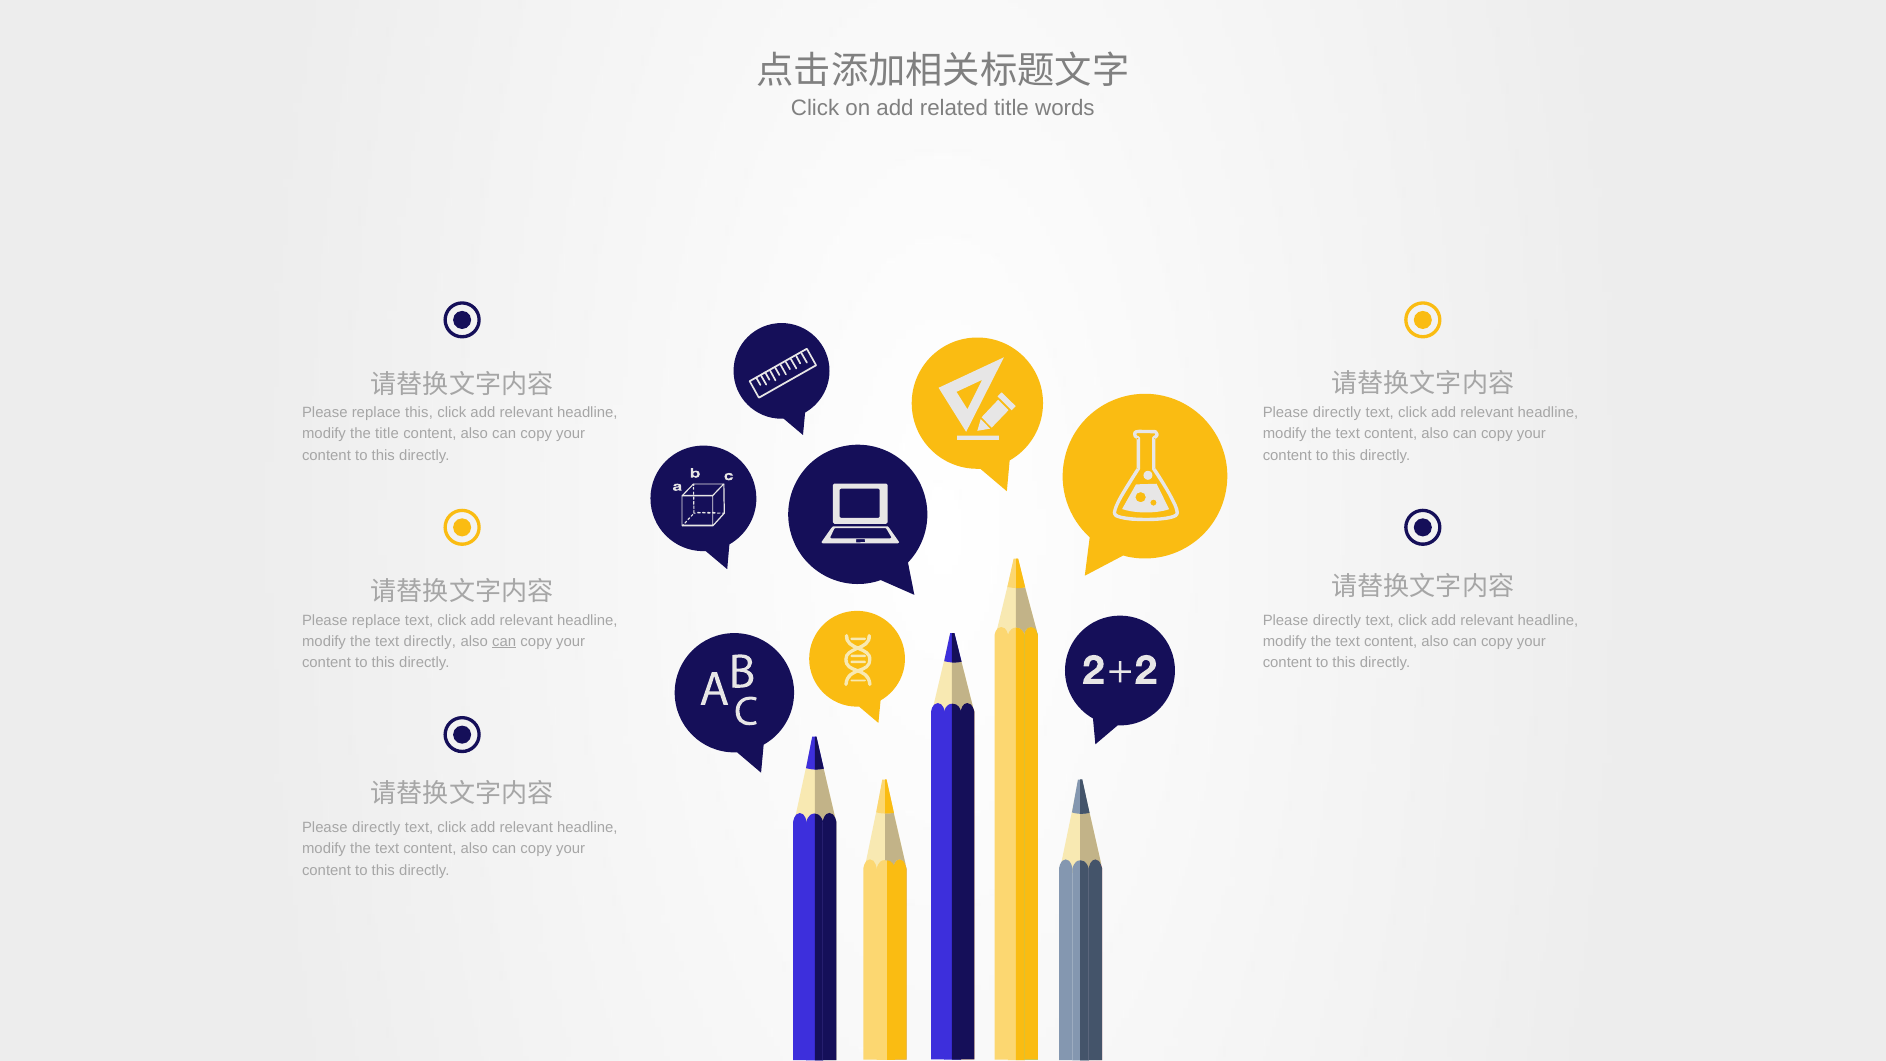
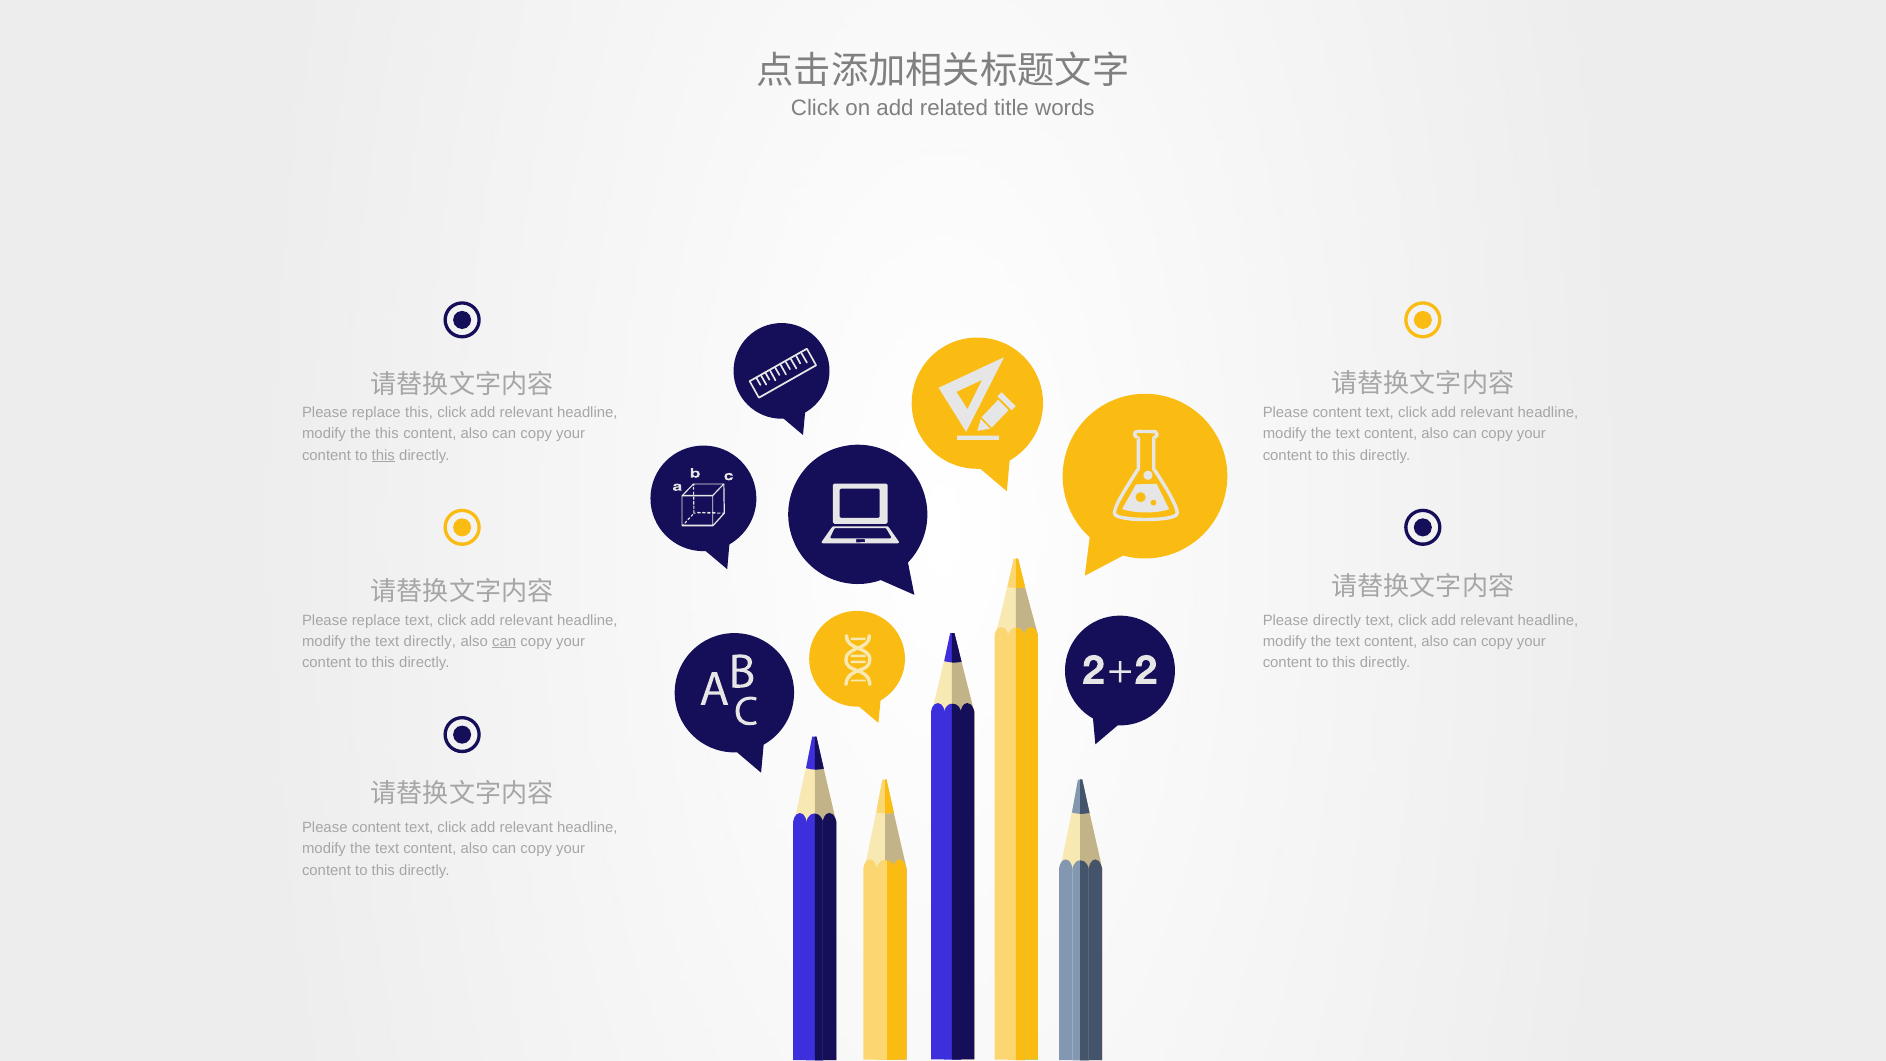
directly: directly -> content (1337, 413)
the title: title -> this (387, 434)
this underline: none -> present (383, 455)
directly: directly -> content (376, 827)
